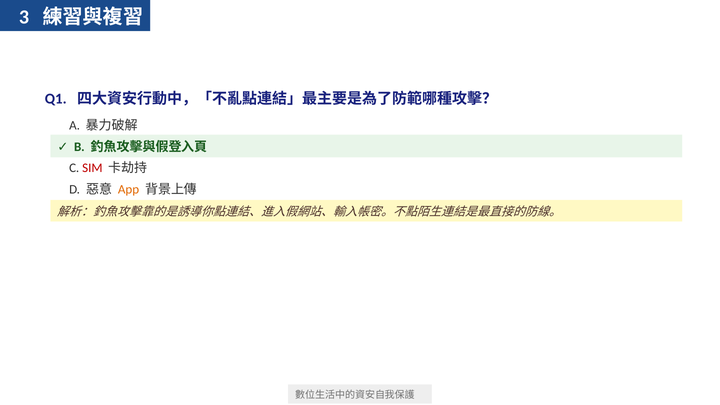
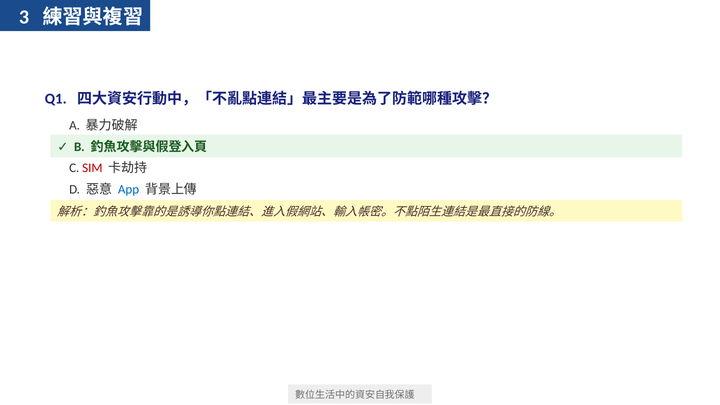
App colour: orange -> blue (129, 189)
